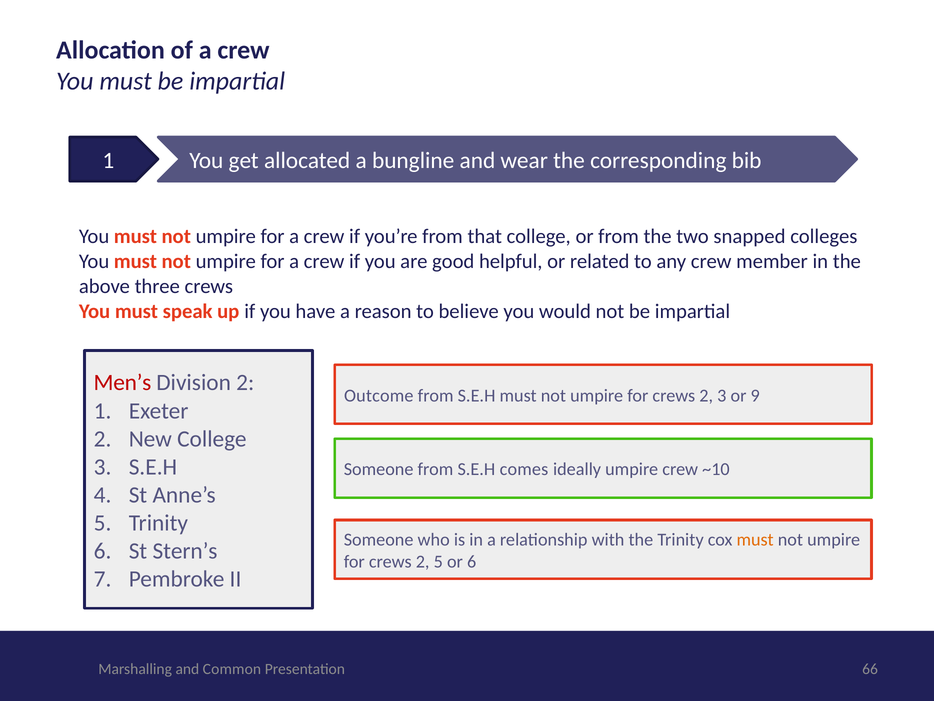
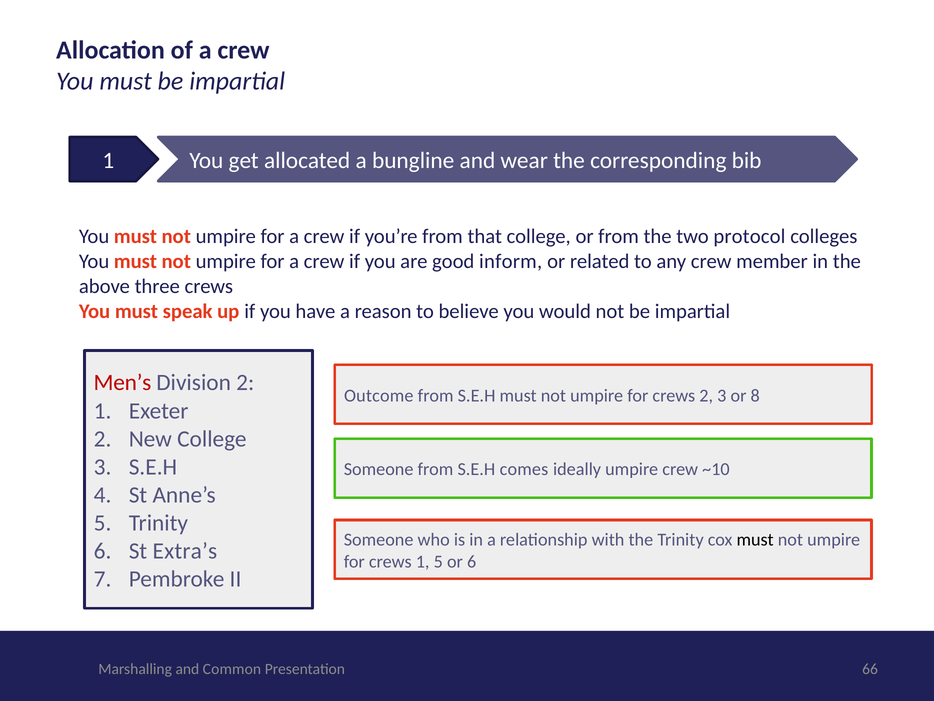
snapped: snapped -> protocol (749, 236)
helpful: helpful -> inform (511, 261)
9: 9 -> 8 (755, 395)
must colour: orange -> black (755, 539)
Stern’s: Stern’s -> Extra’s (185, 551)
2: 2 -> 1 (423, 561)
